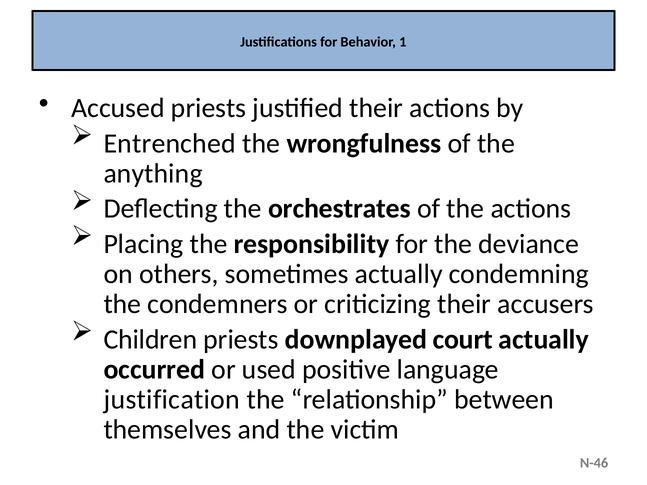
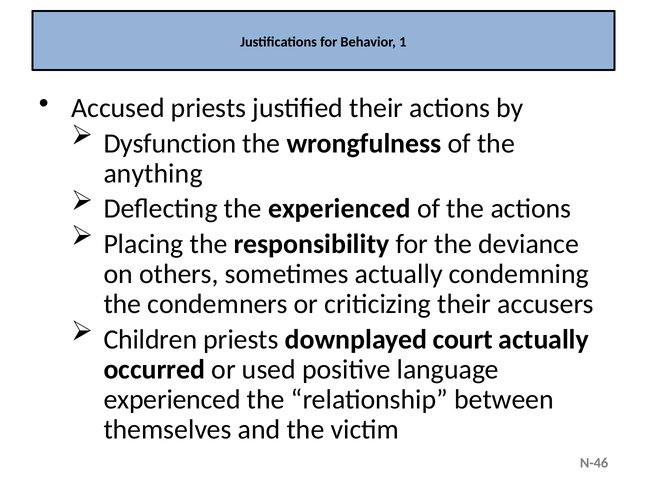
Entrenched: Entrenched -> Dysfunction (170, 143)
the orchestrates: orchestrates -> experienced (339, 209)
justification: justification -> experienced (172, 400)
